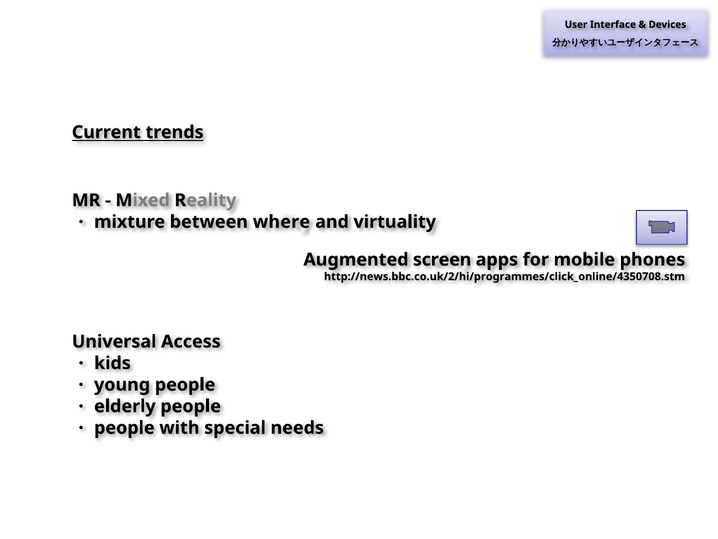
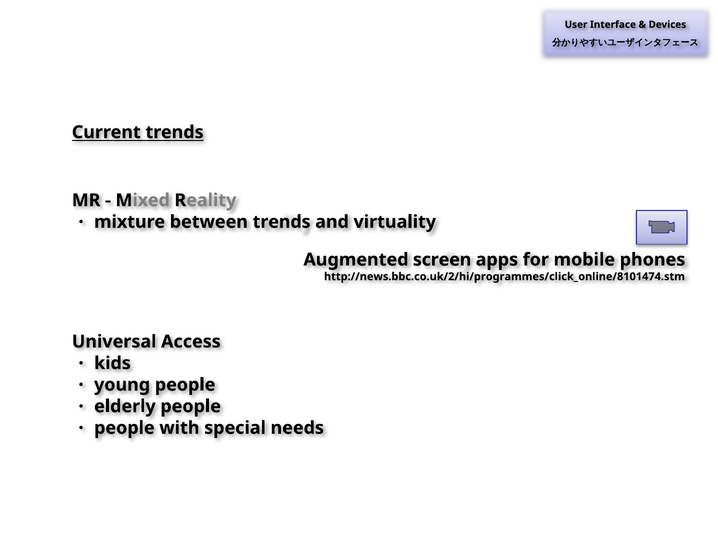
between where: where -> trends (282, 222)
http://news.bbc.co.uk/2/hi/programmes/click_online/4350708.stm: http://news.bbc.co.uk/2/hi/programmes/click_online/4350708.stm -> http://news.bbc.co.uk/2/hi/programmes/click_online/8101474.stm (504, 276)
